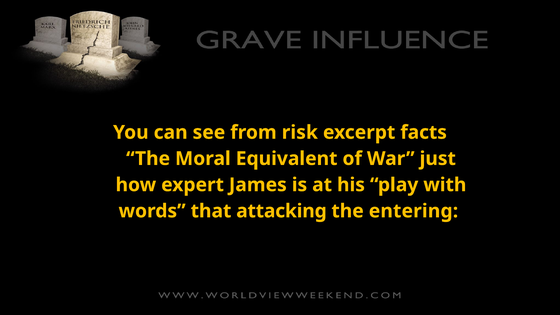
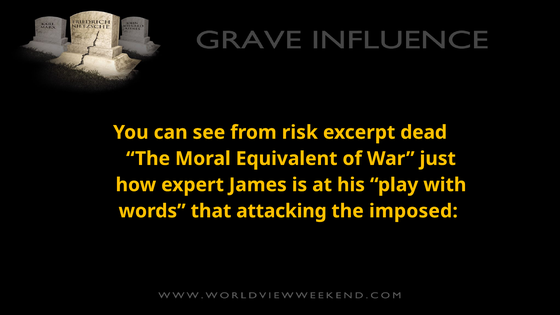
facts: facts -> dead (424, 132)
entering: entering -> imposed (413, 211)
